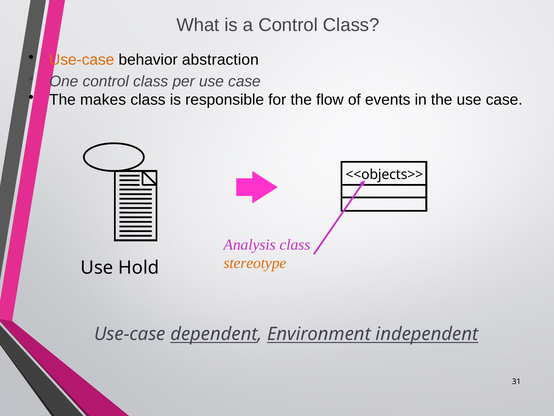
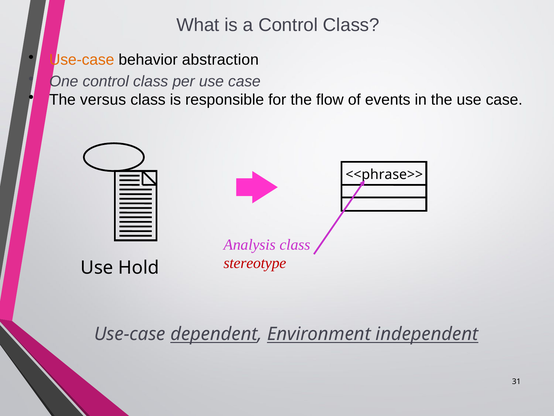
makes: makes -> versus (103, 100)
<<objects>>: <<objects>> -> <<phrase>> (384, 174)
stereotype colour: orange -> red (255, 263)
